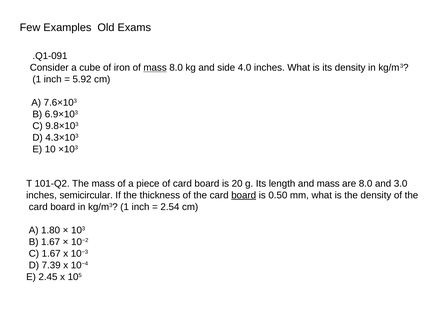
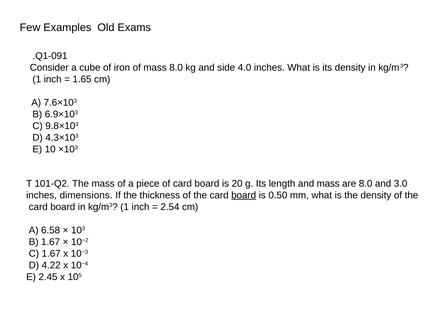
mass underline: present -> none (155, 68)
5.92: 5.92 -> 1.65 (82, 79)
semicircular: semicircular -> dimensions (86, 196)
1.80: 1.80 -> 6.58 (51, 231)
7.39: 7.39 -> 4.22 (51, 266)
